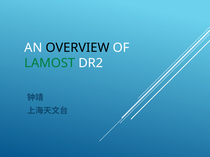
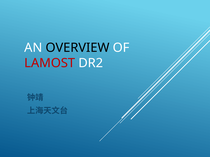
LAMOST colour: green -> red (50, 63)
